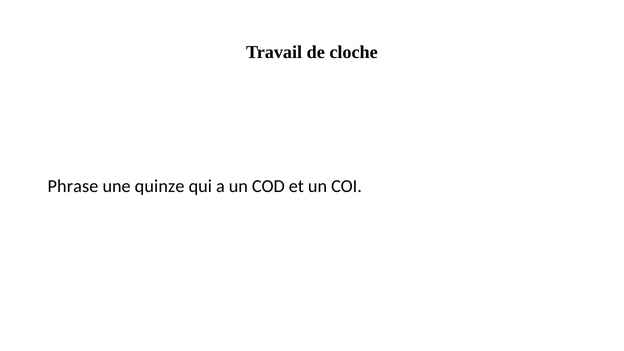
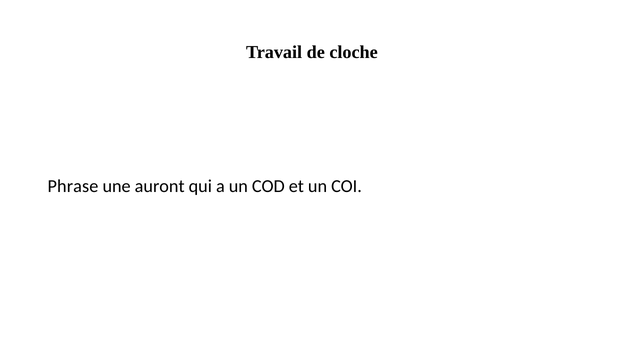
quinze: quinze -> auront (160, 186)
